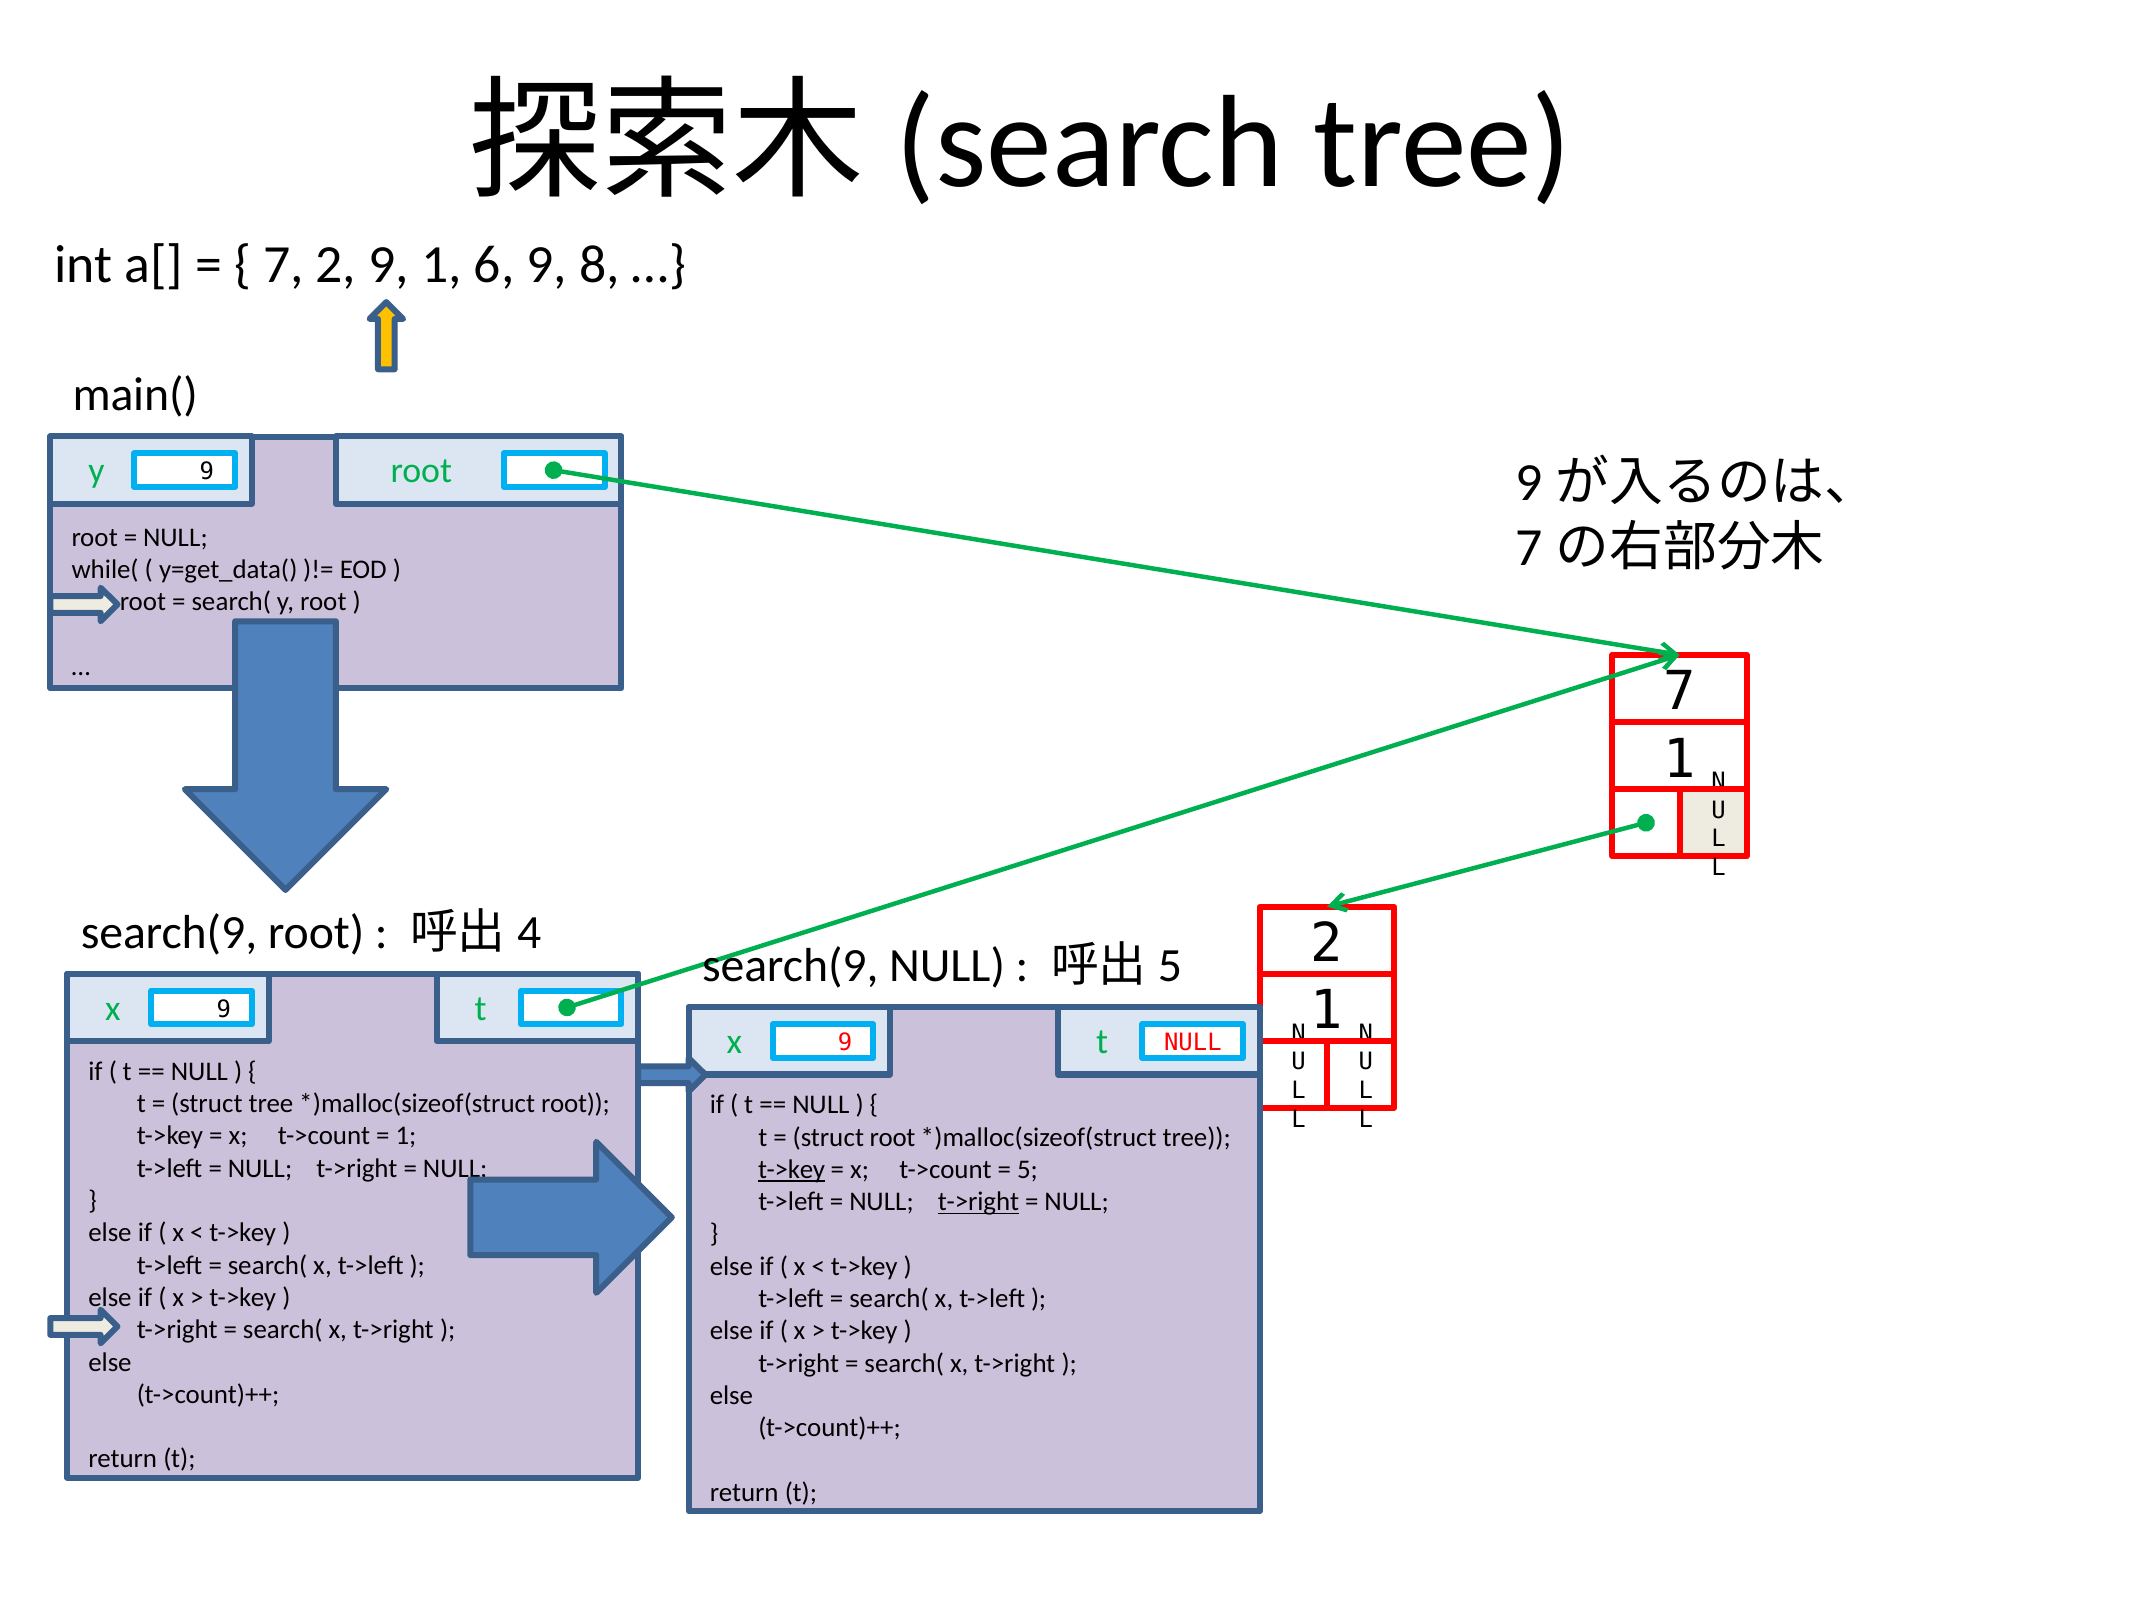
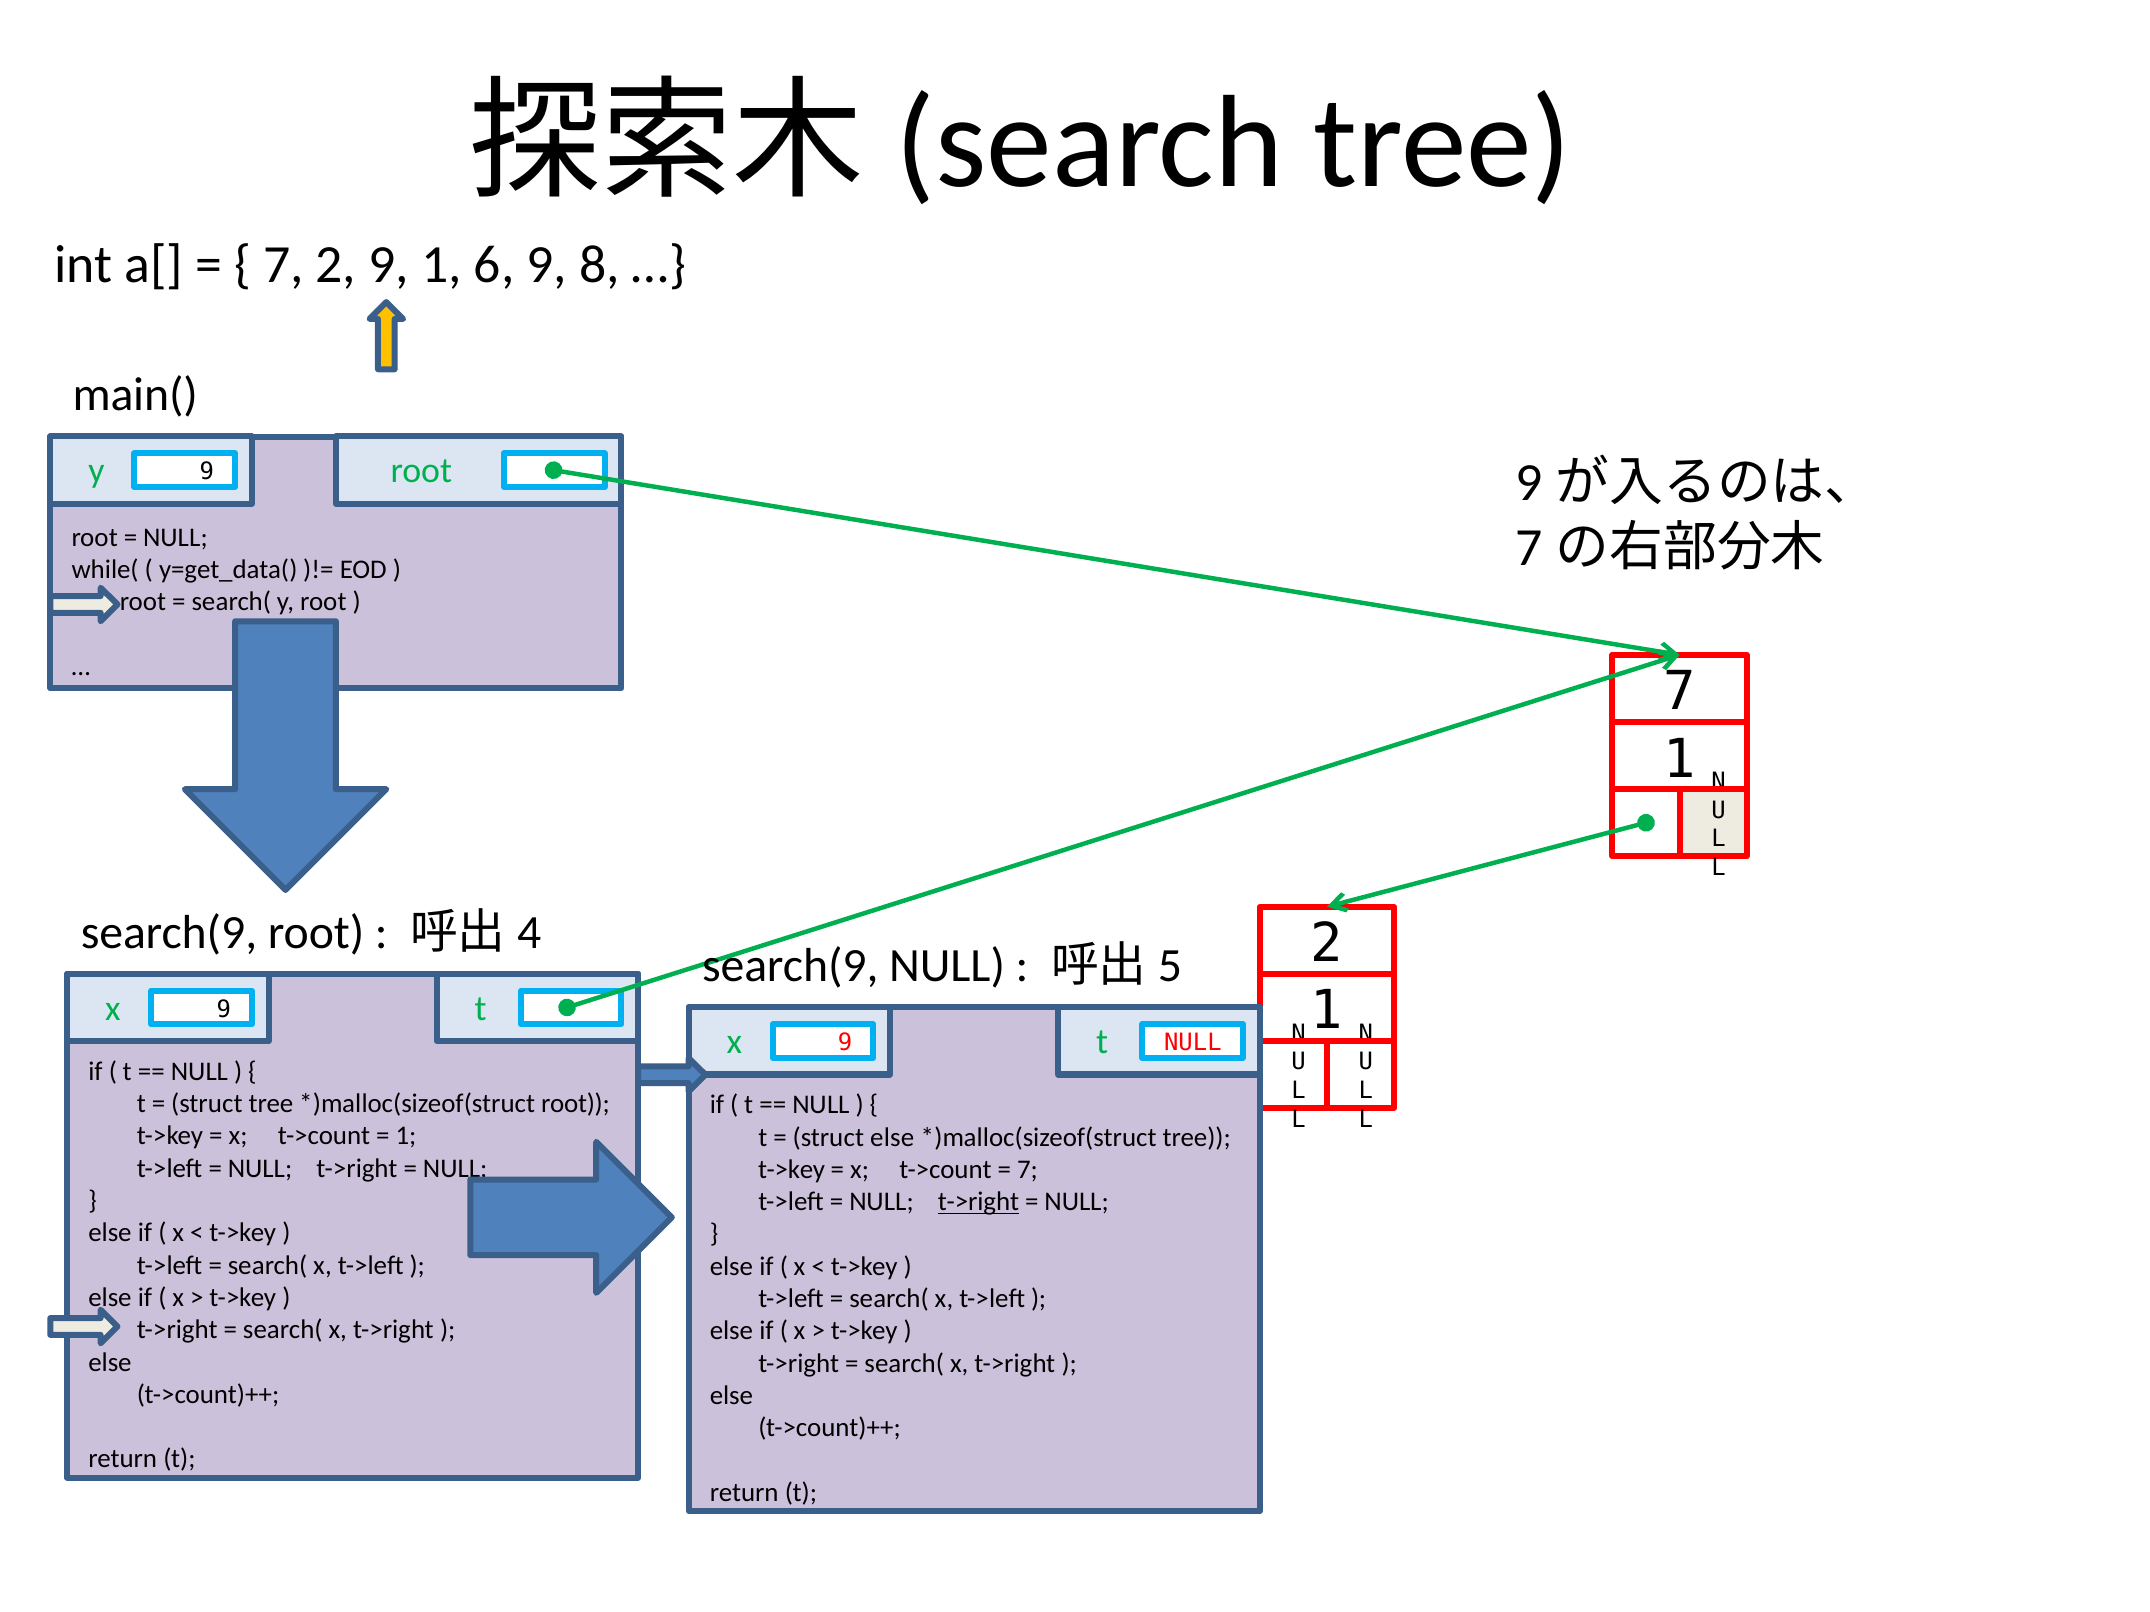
struct root: root -> else (892, 1137)
t->key underline: present -> none (792, 1170)
5: 5 -> 7 (1027, 1170)
